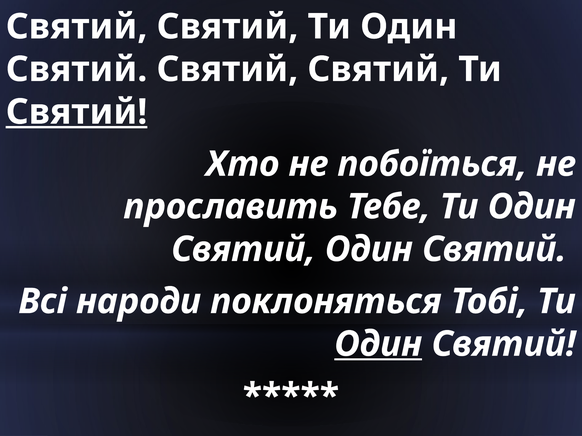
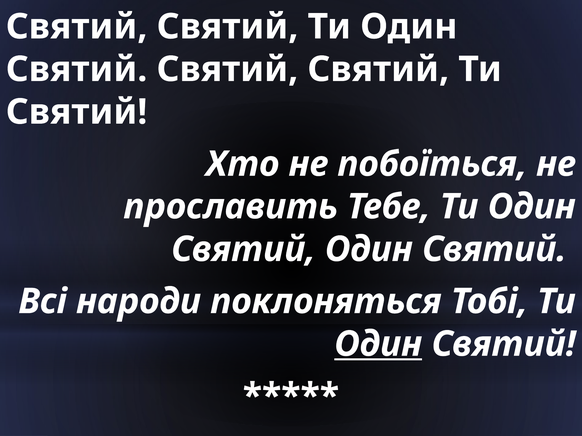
Святий underline: present -> none (77, 112)
